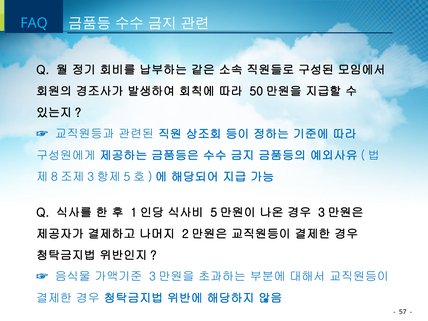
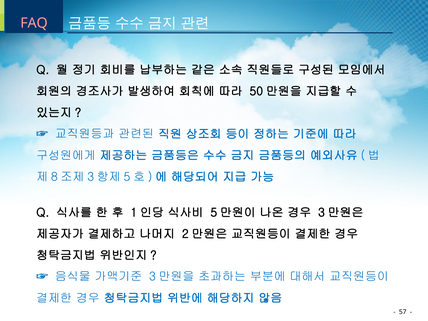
FAQ colour: light blue -> pink (34, 23)
